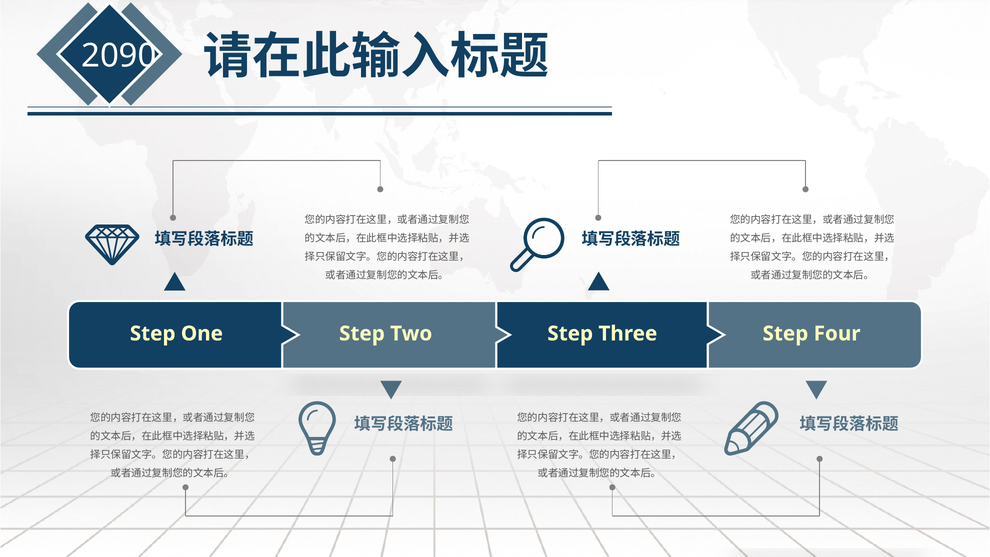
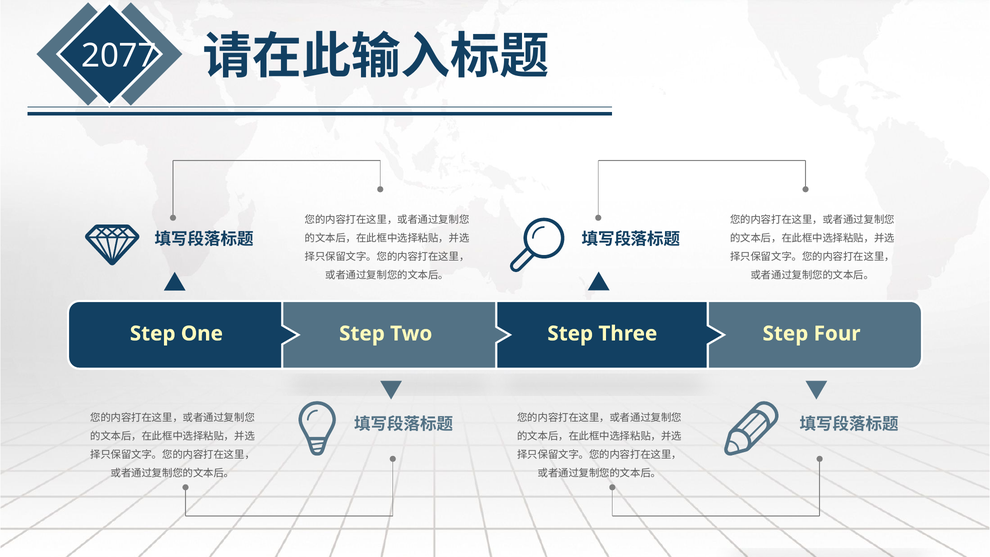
2090: 2090 -> 2077 (119, 56)
